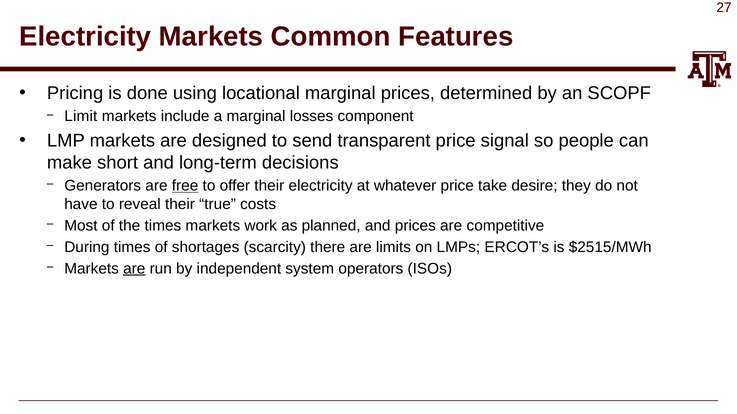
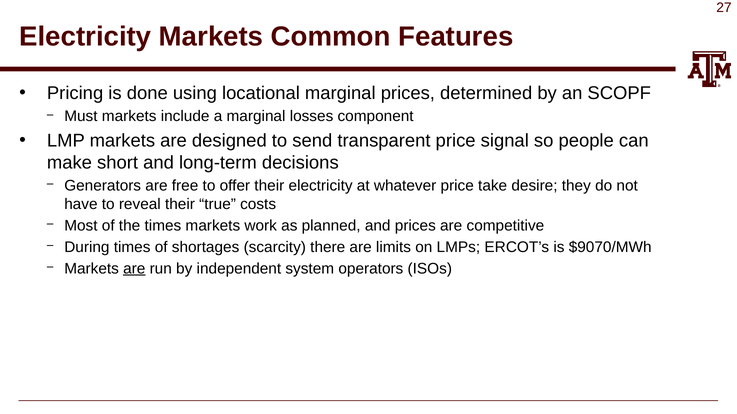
Limit: Limit -> Must (81, 117)
free underline: present -> none (185, 186)
$2515/MWh: $2515/MWh -> $9070/MWh (610, 247)
